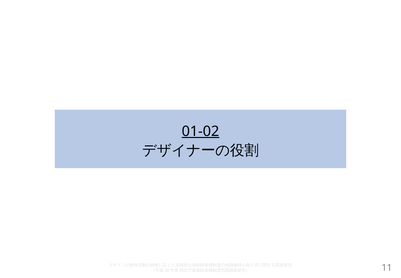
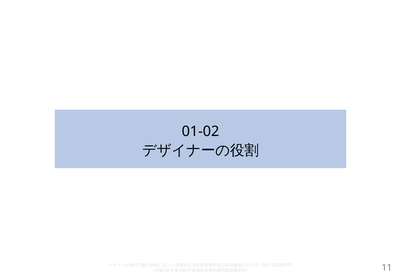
01-02 underline: present -> none (200, 131)
